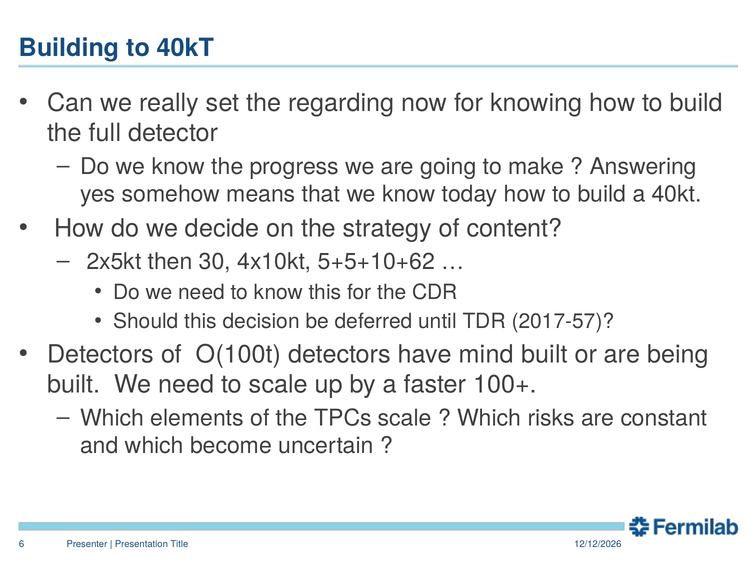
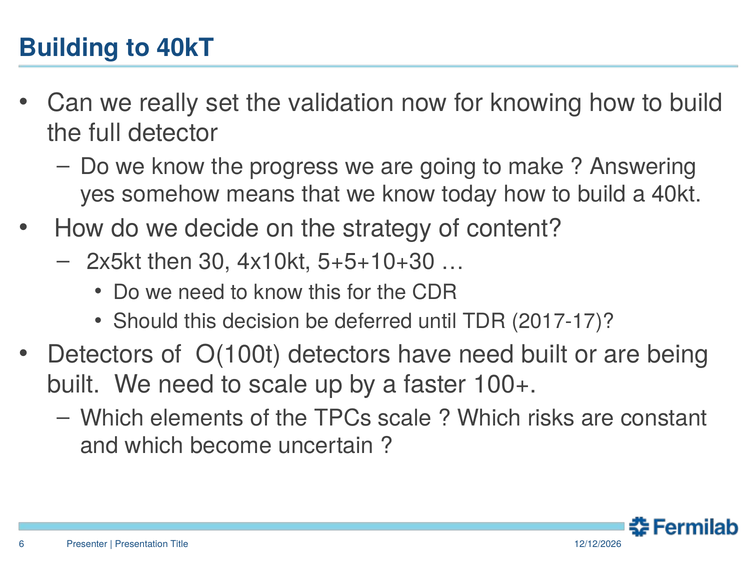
regarding: regarding -> validation (341, 103)
5+5+10+62: 5+5+10+62 -> 5+5+10+30 (376, 262)
2017-57: 2017-57 -> 2017-17 (563, 322)
have mind: mind -> need (486, 355)
